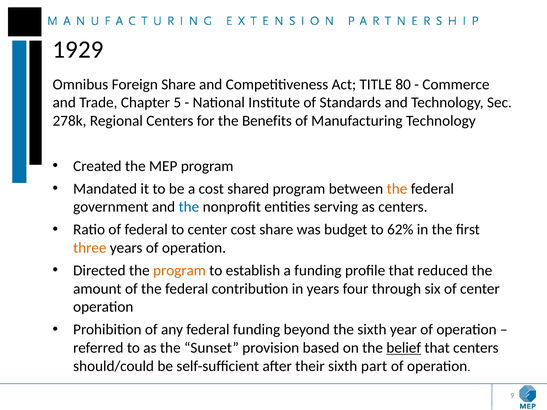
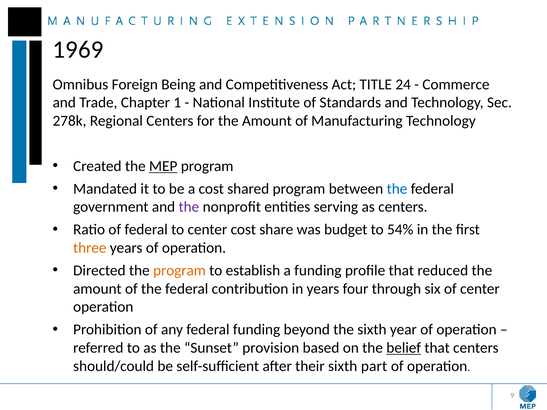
1929: 1929 -> 1969 (78, 50)
Foreign Share: Share -> Being (178, 84)
80: 80 -> 24 (403, 84)
5: 5 -> 1 (177, 103)
for the Benefits: Benefits -> Amount (267, 121)
MEP underline: none -> present (163, 166)
the colour: orange -> blue (397, 189)
the colour: blue -> purple (189, 207)
62%: 62% -> 54% (400, 230)
